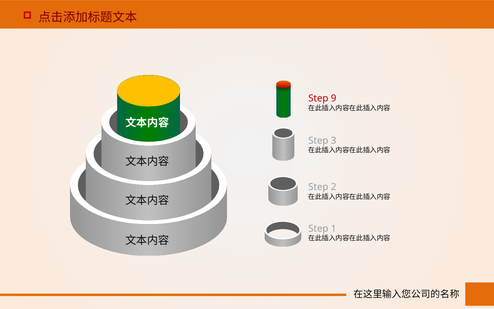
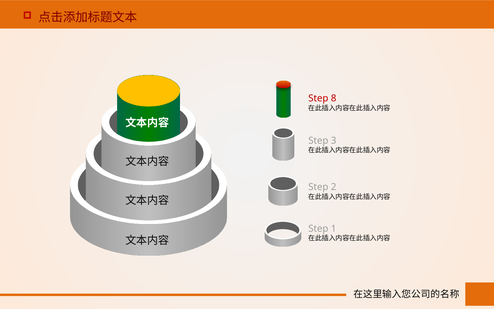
9: 9 -> 8 (334, 98)
